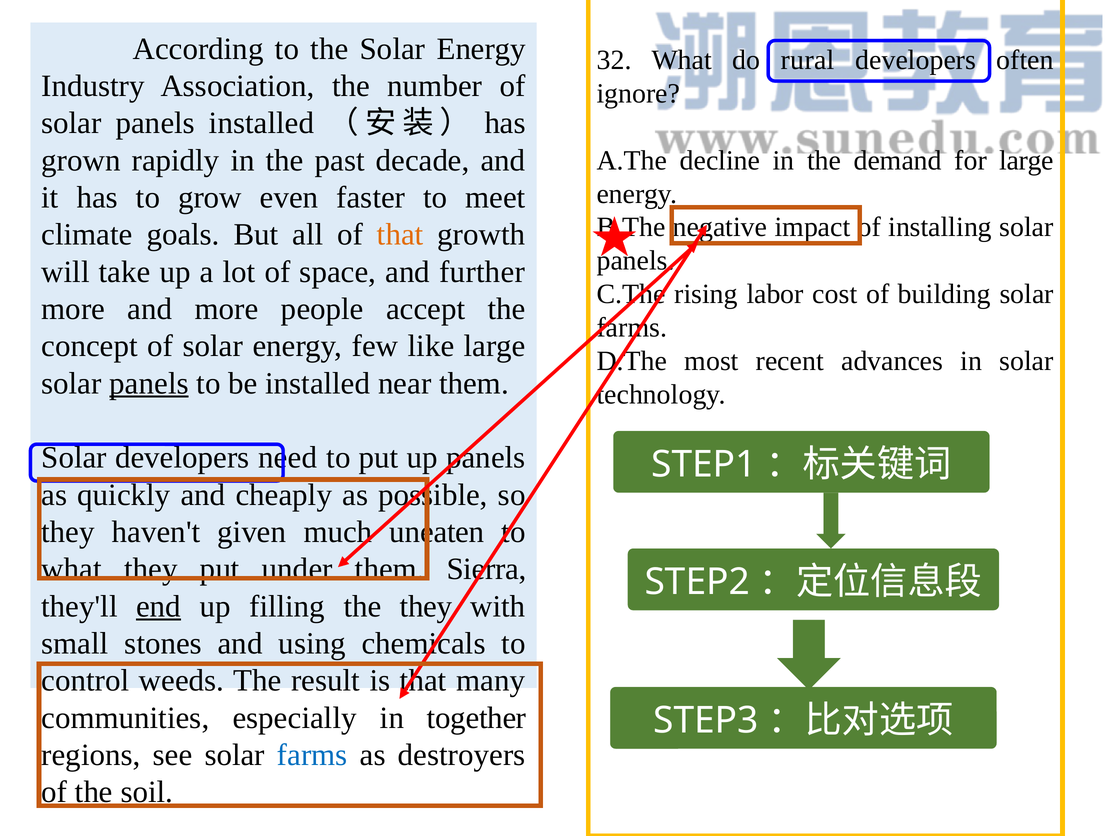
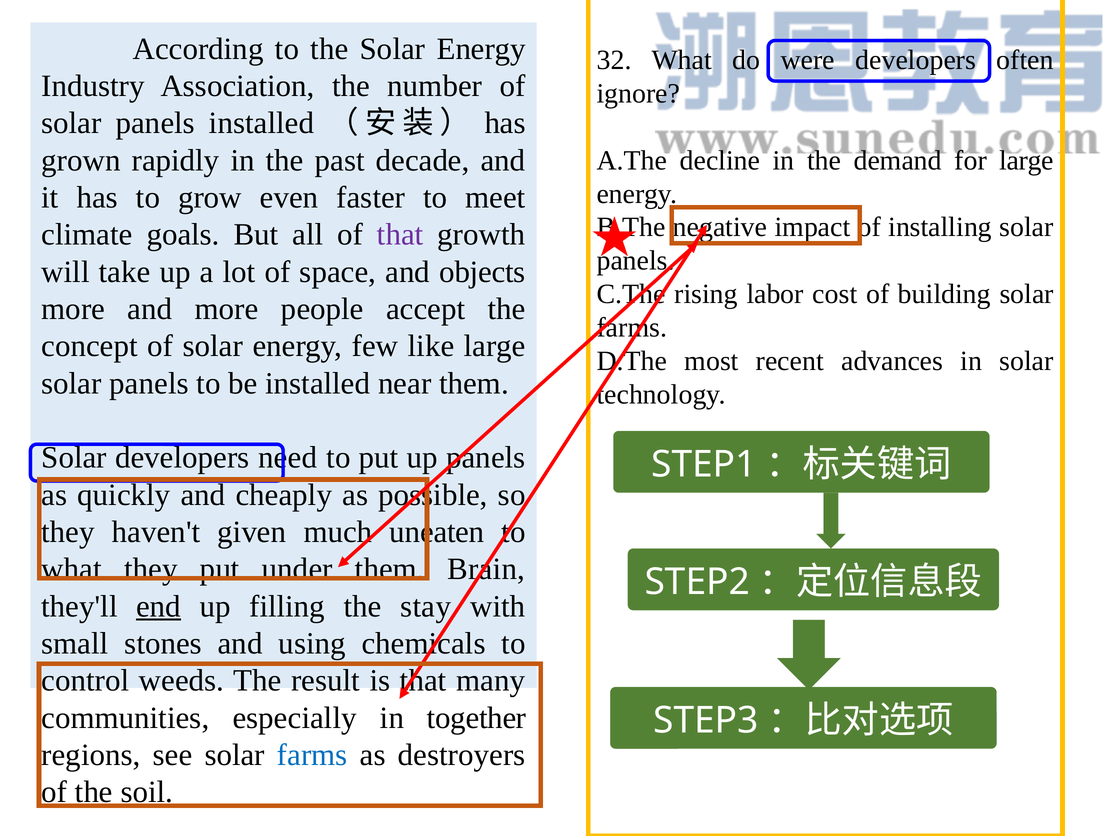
rural: rural -> were (808, 60)
that colour: orange -> purple (400, 235)
further: further -> objects (482, 272)
panels underline: present -> none (149, 383)
Sierra: Sierra -> Brain (486, 569)
the they: they -> stay (426, 607)
